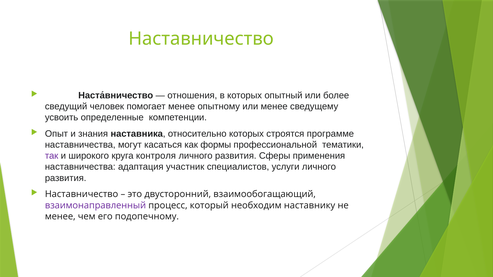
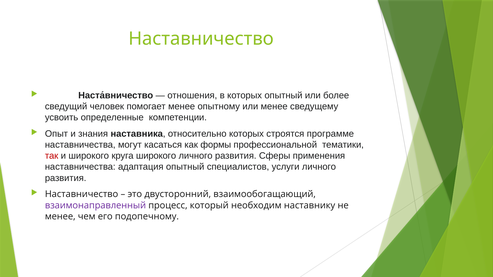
так colour: purple -> red (52, 156)
круга контроля: контроля -> широкого (156, 156)
адаптация участник: участник -> опытный (185, 167)
